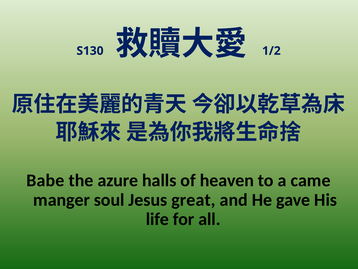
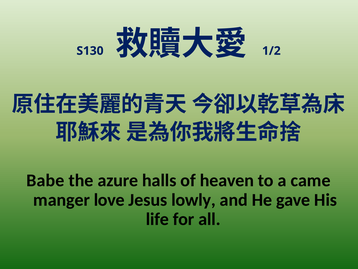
soul: soul -> love (109, 200)
great: great -> lowly (194, 200)
